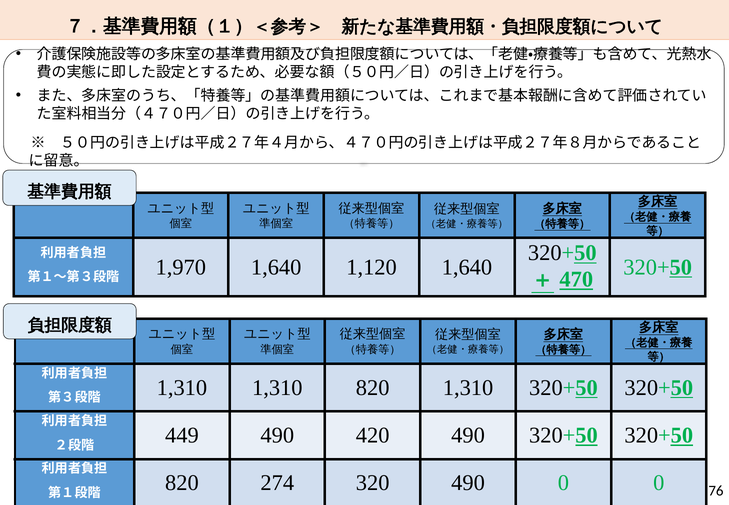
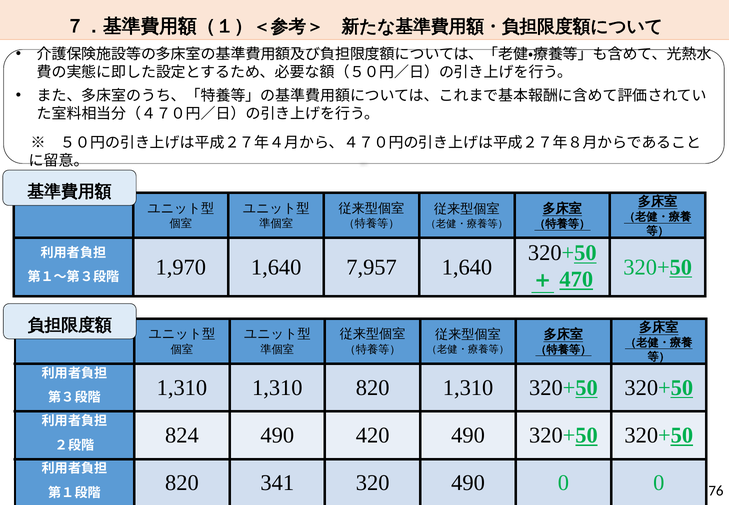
1,120: 1,120 -> 7,957 (372, 267)
449: 449 -> 824 (182, 435)
274: 274 -> 341 (277, 483)
